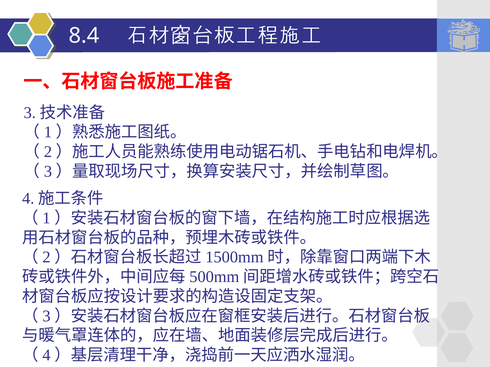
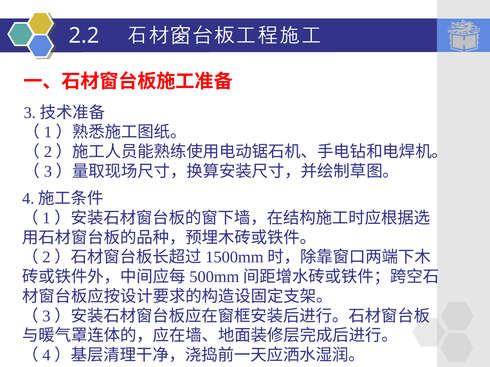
8.4: 8.4 -> 2.2 (84, 36)
